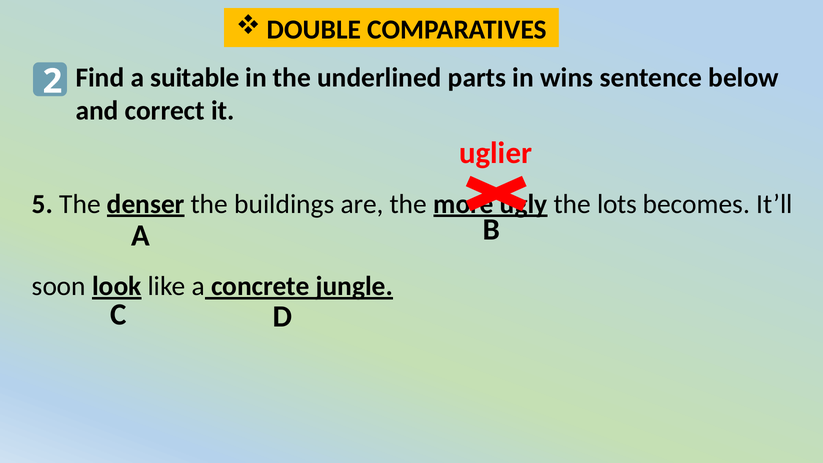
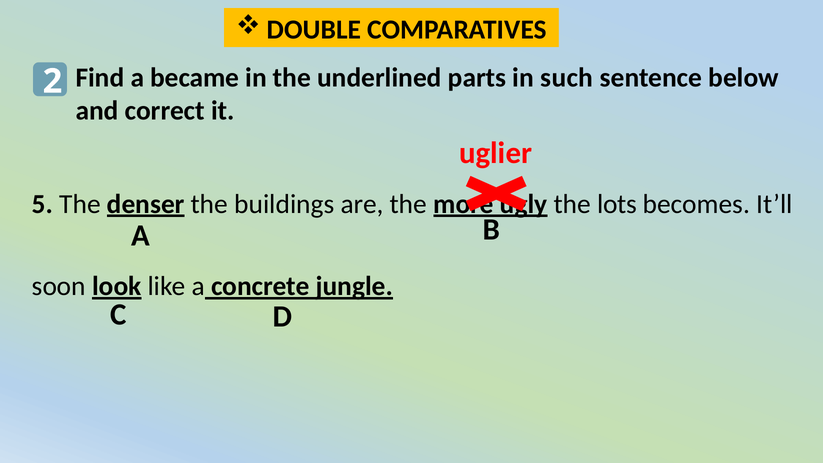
suitable: suitable -> became (195, 78)
wins: wins -> such (567, 78)
